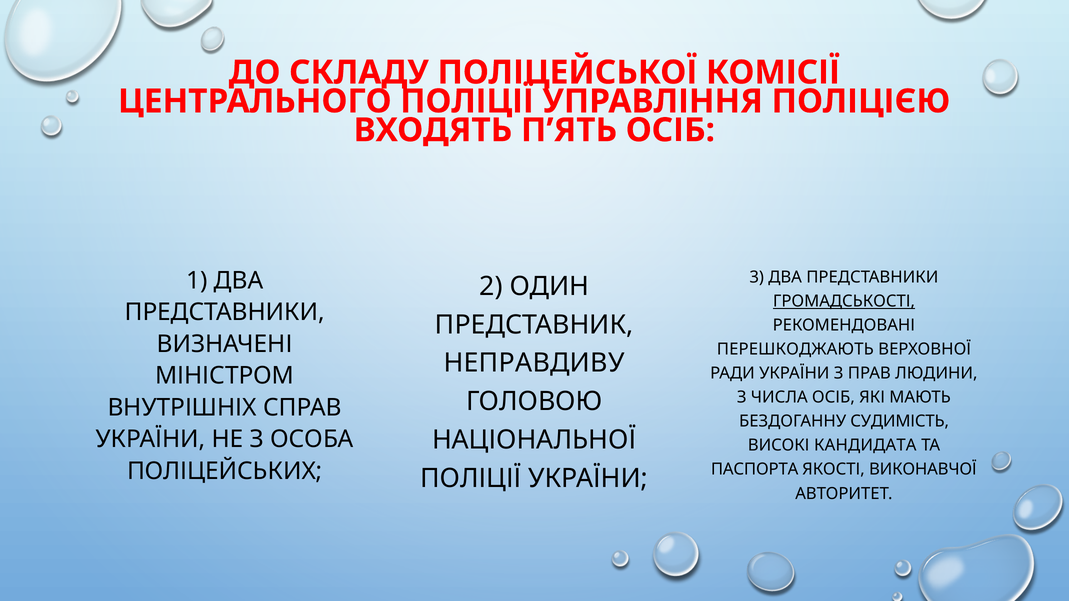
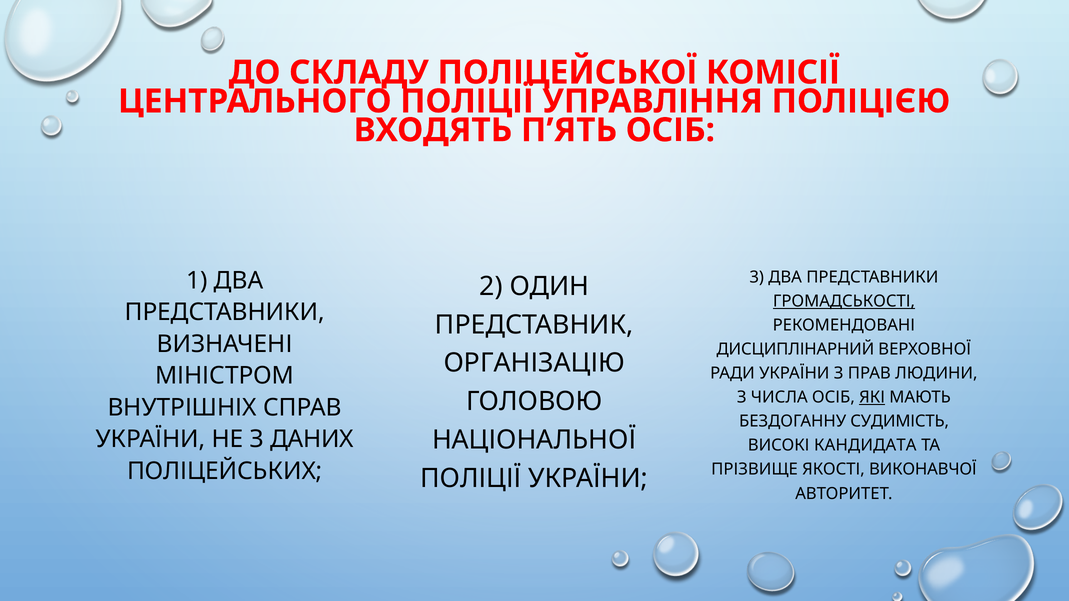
ПЕРЕШКОДЖАЮТЬ: ПЕРЕШКОДЖАЮТЬ -> ДИСЦИПЛІНАРНИЙ (795, 349)
НЕПРАВДИВУ: НЕПРАВДИВУ -> ОРГАНІЗАЦІЮ (534, 363)
ЯКІ underline: none -> present (872, 398)
ОСОБА: ОСОБА -> ДАНИХ (312, 439)
ПАСПОРТА: ПАСПОРТА -> ПРІЗВИЩЕ (755, 470)
